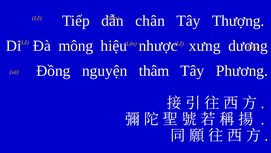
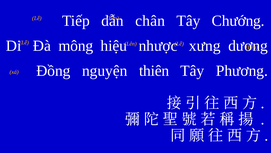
Thượng: Thượng -> Chướng (238, 21)
thâm: thâm -> thiên (154, 71)
